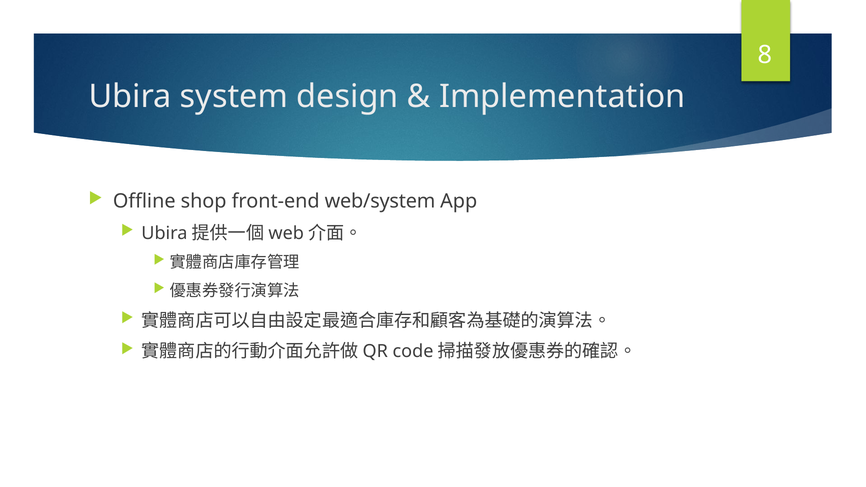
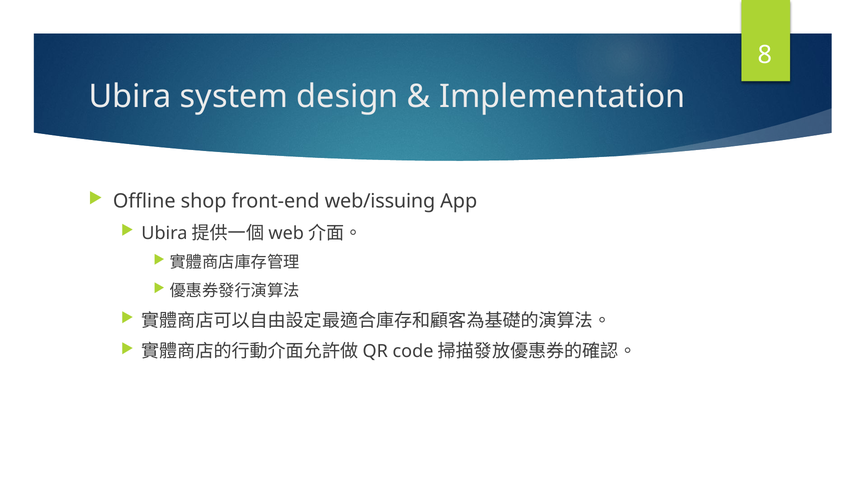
web/system: web/system -> web/issuing (380, 201)
